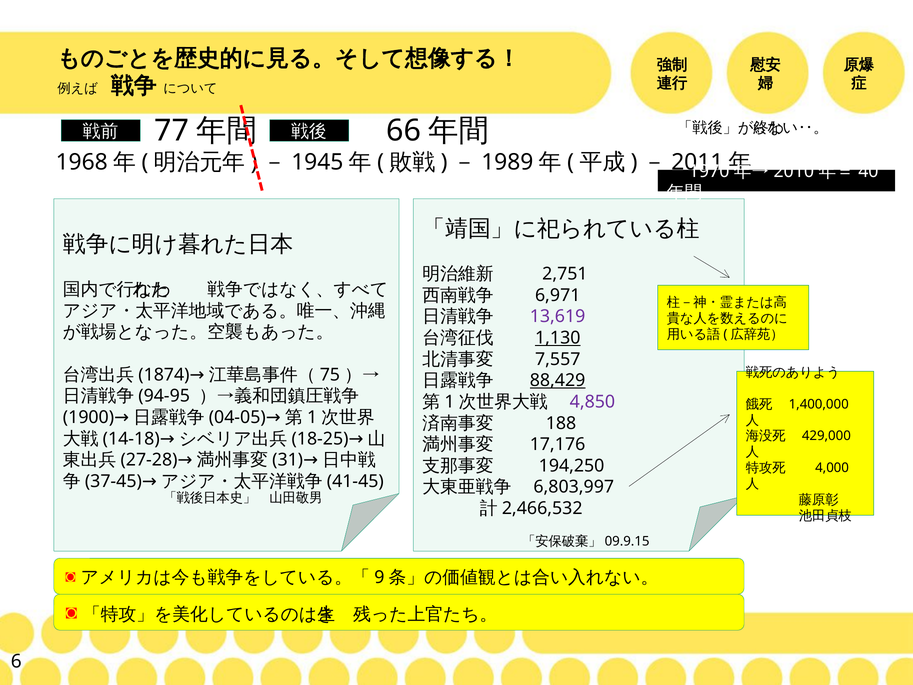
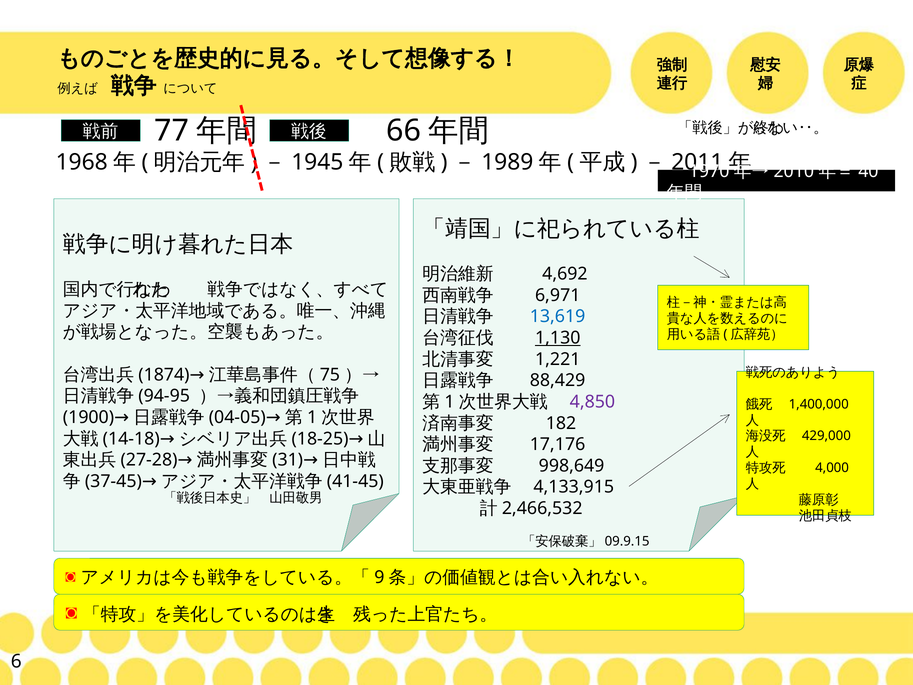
2,751: 2,751 -> 4,692 (565, 274)
13,619 colour: purple -> blue (558, 316)
7,557: 7,557 -> 1,221 (558, 359)
88,429 underline: present -> none (558, 380)
188: 188 -> 182 (561, 423)
194,250: 194,250 -> 998,649 (572, 466)
6,803,997: 6,803,997 -> 4,133,915 (574, 487)
